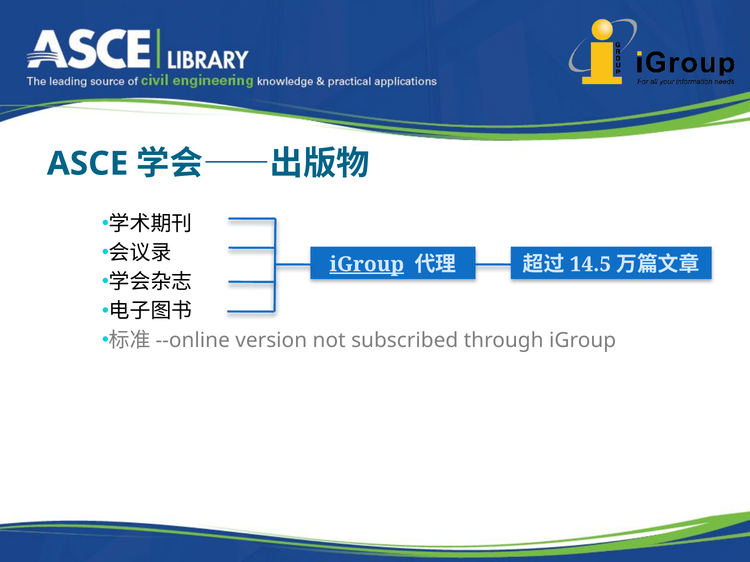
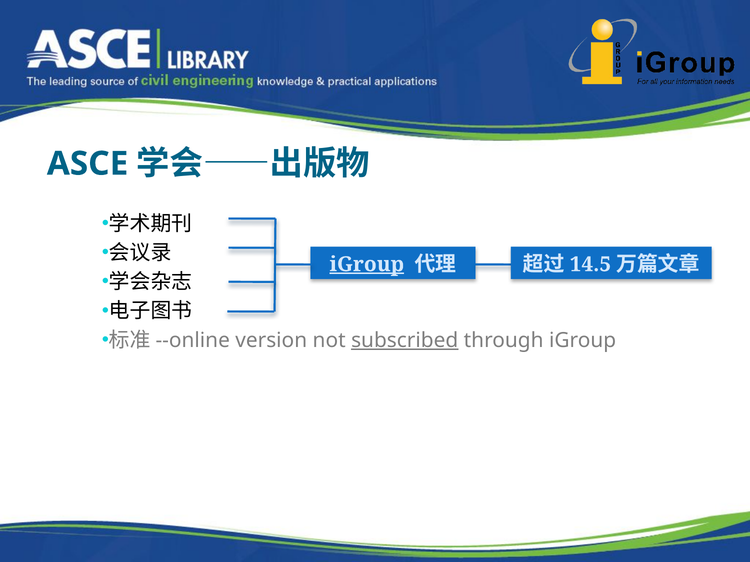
subscribed underline: none -> present (405, 341)
